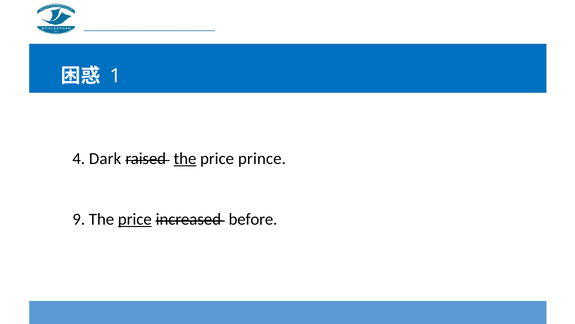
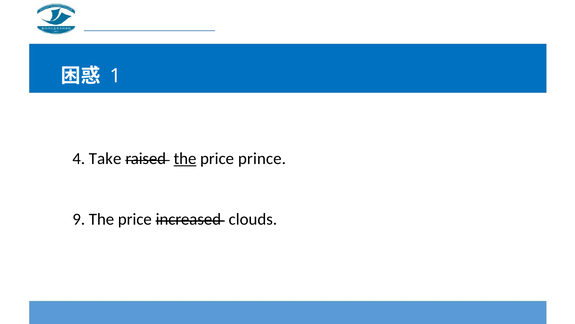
Dark: Dark -> Take (105, 158)
price underline: present -> none (135, 219)
before: before -> clouds (253, 219)
